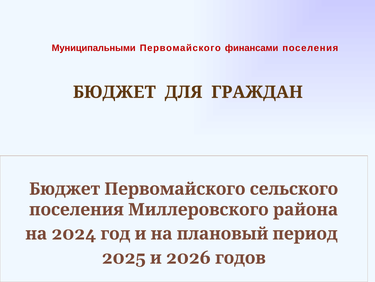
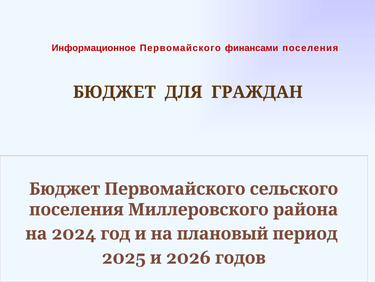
Муниципальными: Муниципальными -> Информационное (94, 48)
